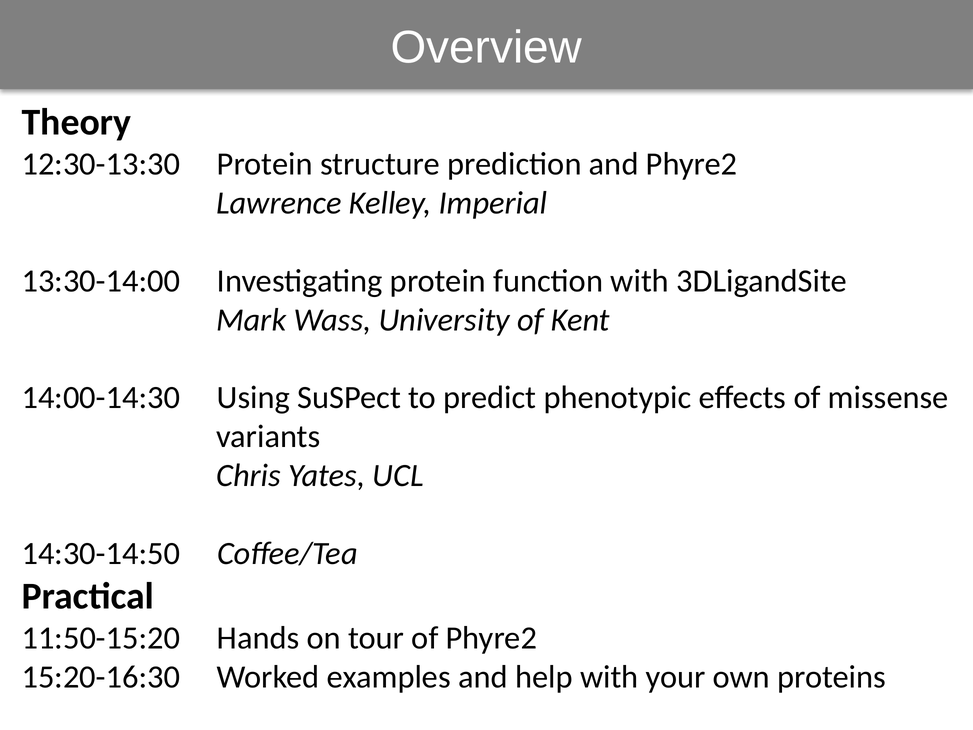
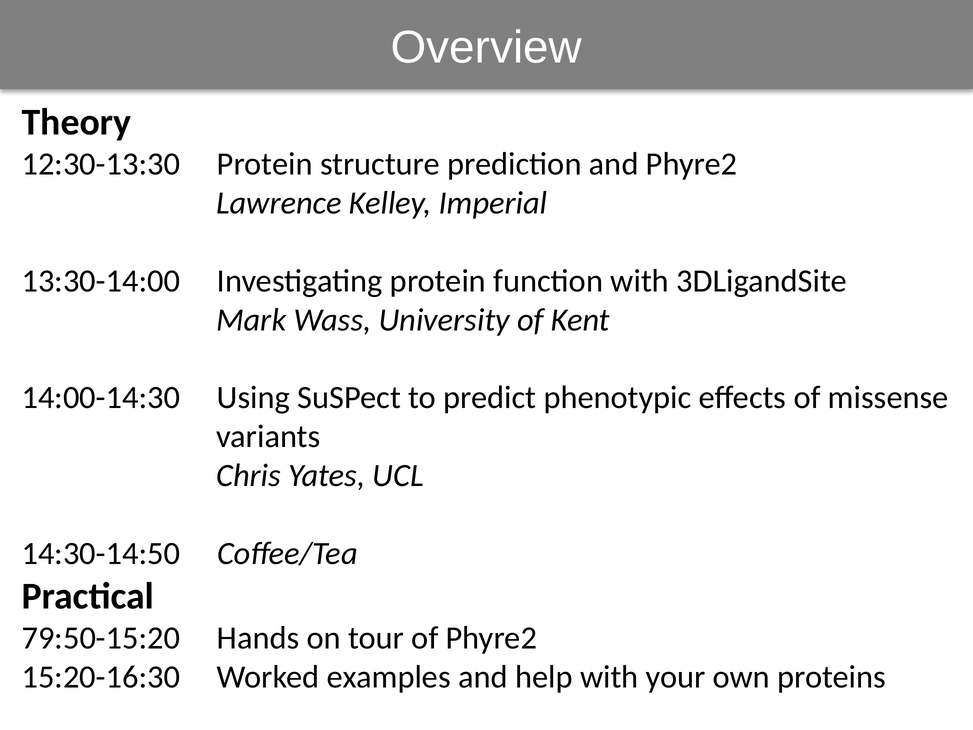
11:50-15:20: 11:50-15:20 -> 79:50-15:20 (101, 638)
